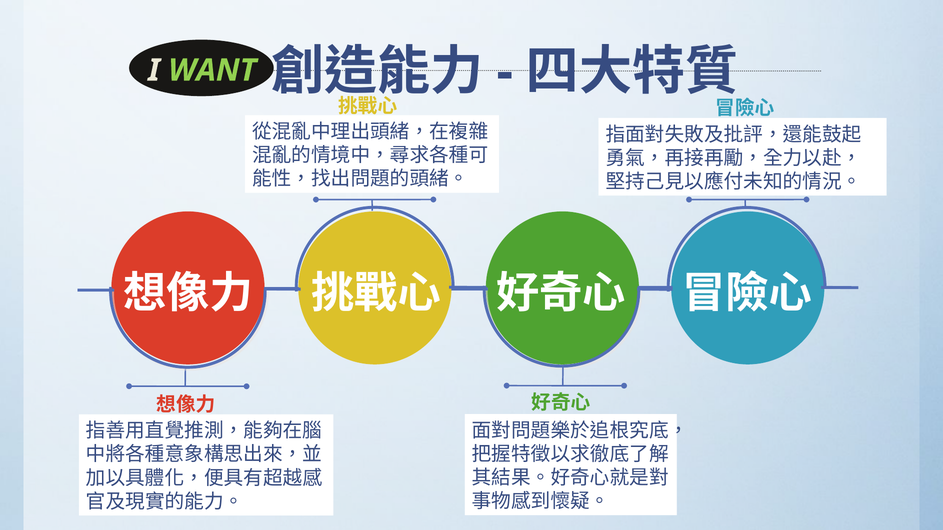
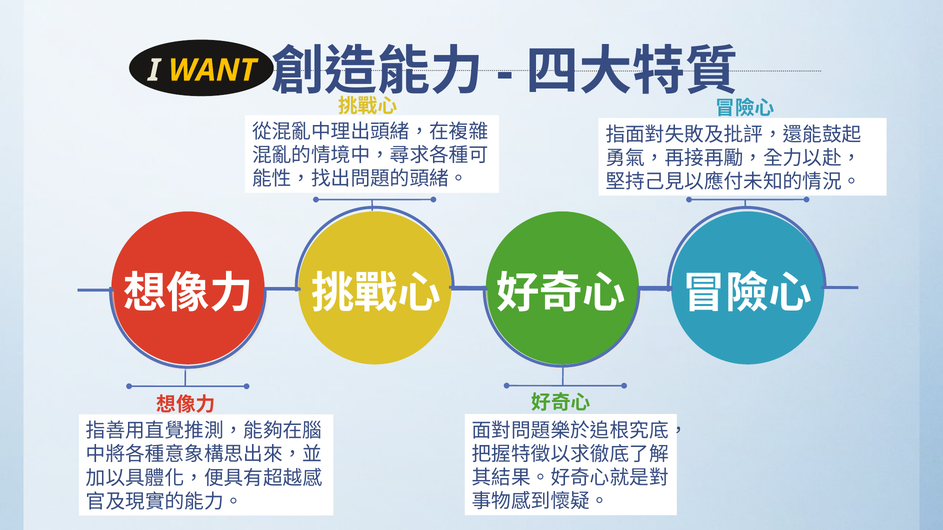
WANT colour: light green -> yellow (212, 70)
